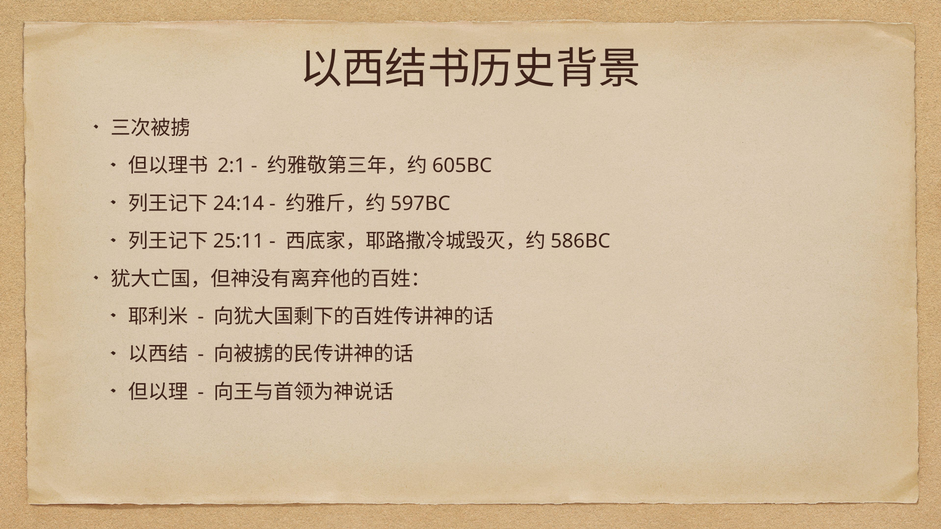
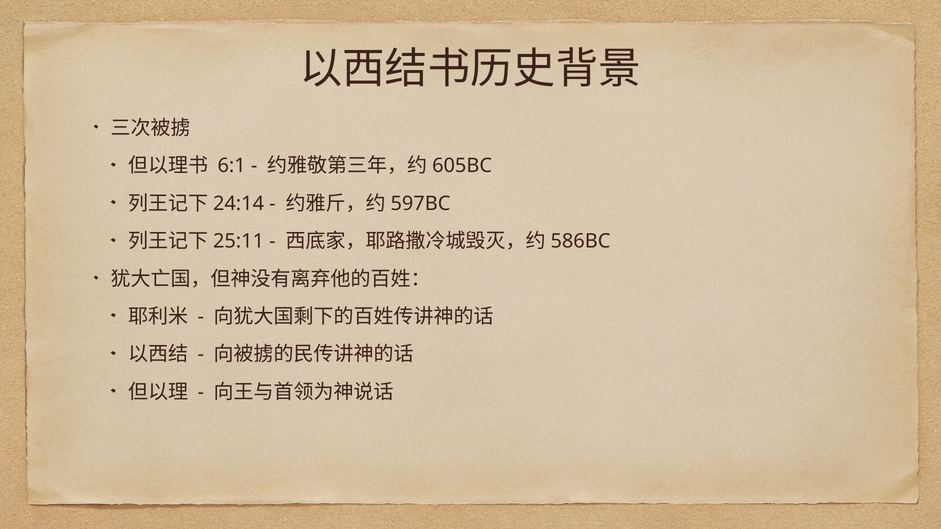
2:1: 2:1 -> 6:1 (232, 166)
